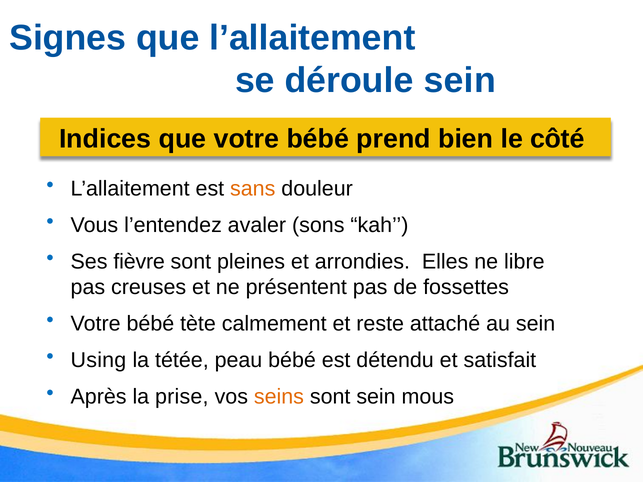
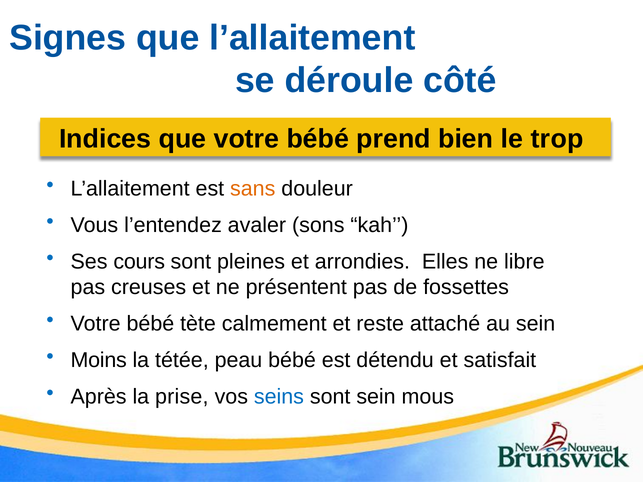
déroule sein: sein -> côté (460, 81)
côté: côté -> trop (557, 139)
fièvre: fièvre -> cours (139, 262)
Using: Using -> Moins (99, 360)
seins colour: orange -> blue (279, 397)
